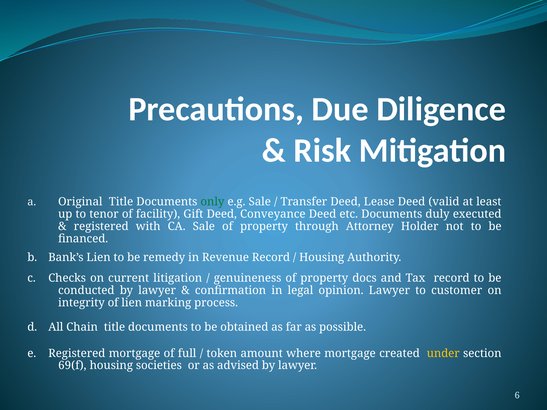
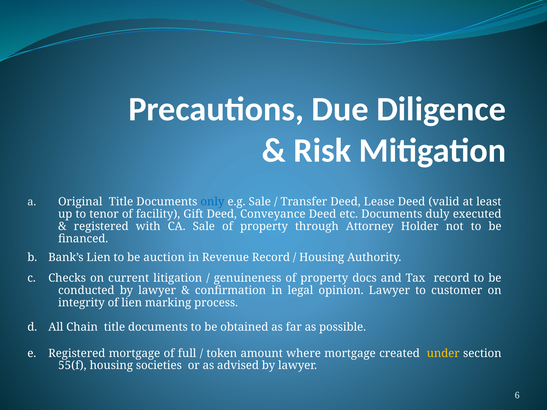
only colour: green -> blue (212, 202)
remedy: remedy -> auction (164, 257)
69(f: 69(f -> 55(f (72, 366)
